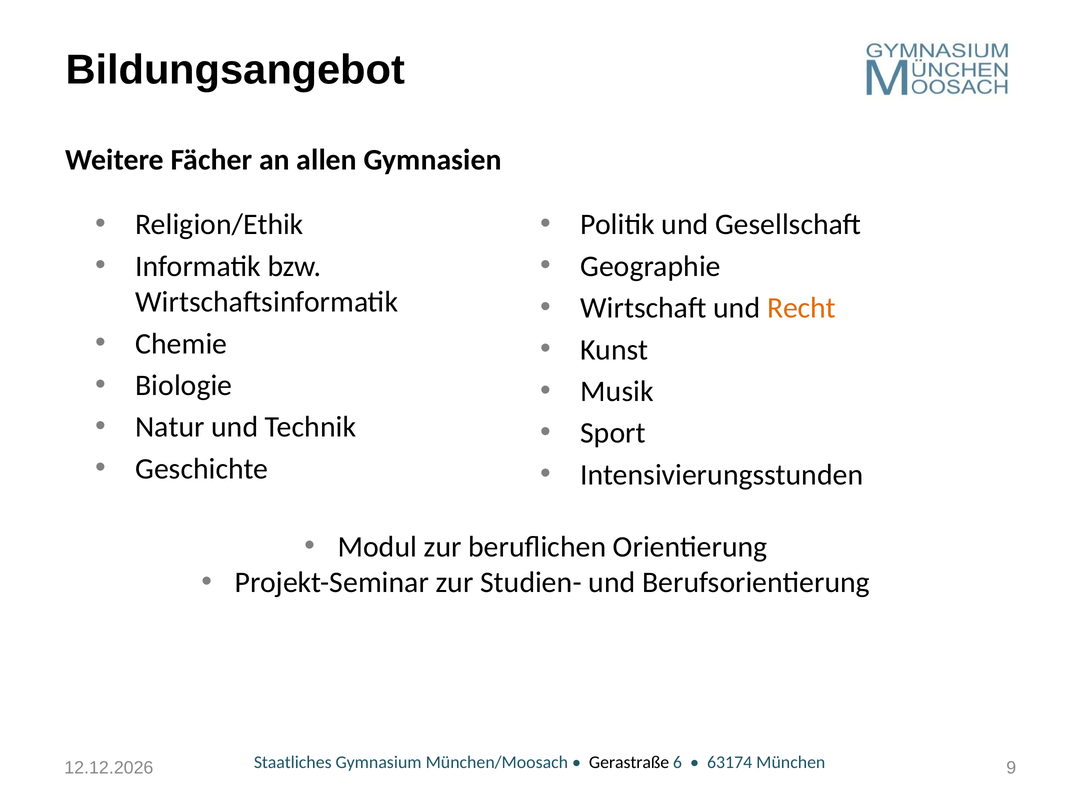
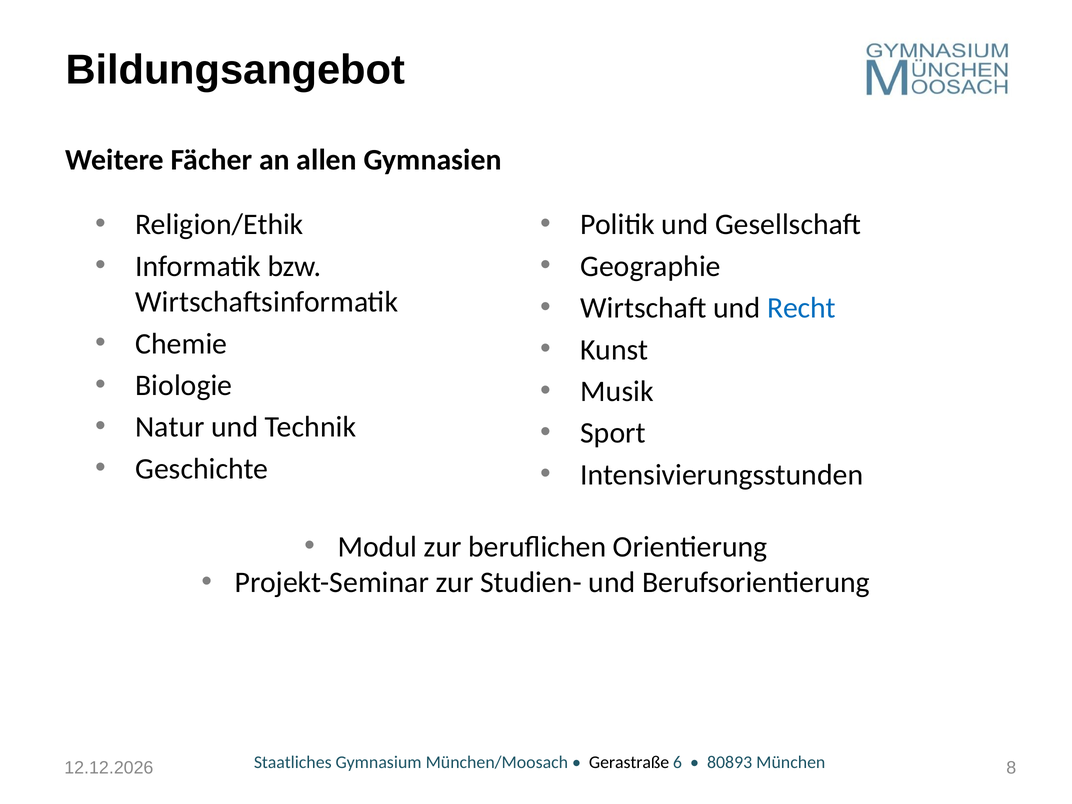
Recht colour: orange -> blue (801, 308)
63174: 63174 -> 80893 (730, 762)
9: 9 -> 8 (1011, 768)
